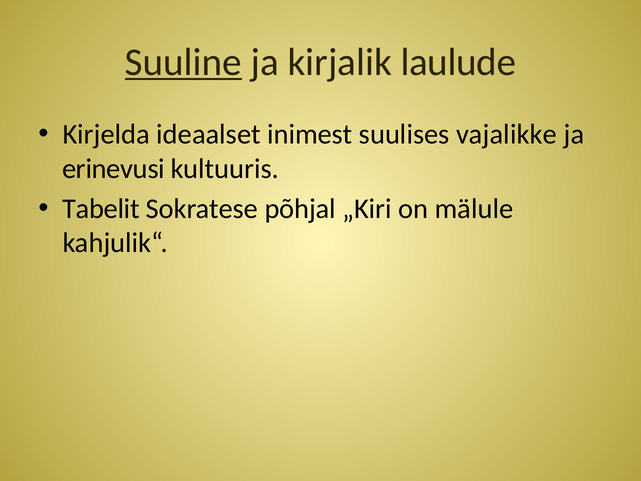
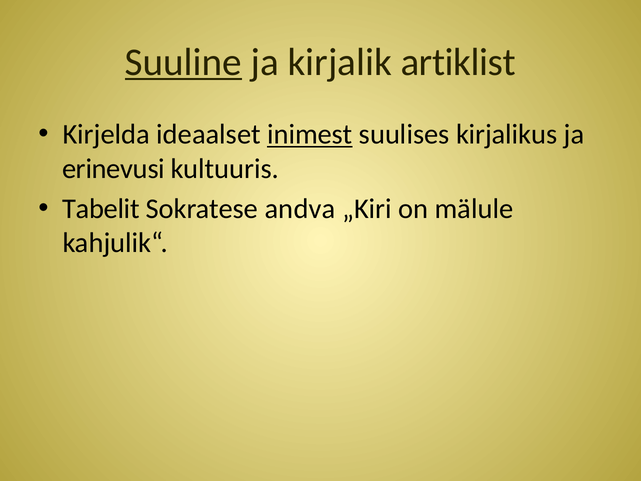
laulude: laulude -> artiklist (458, 62)
inimest underline: none -> present (310, 134)
vajalikke: vajalikke -> kirjalikus (507, 134)
põhjal: põhjal -> andva (300, 209)
